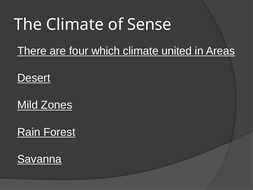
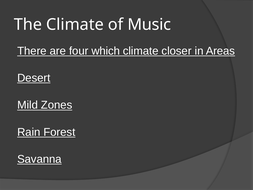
Sense: Sense -> Music (149, 25)
united: united -> closer (177, 51)
